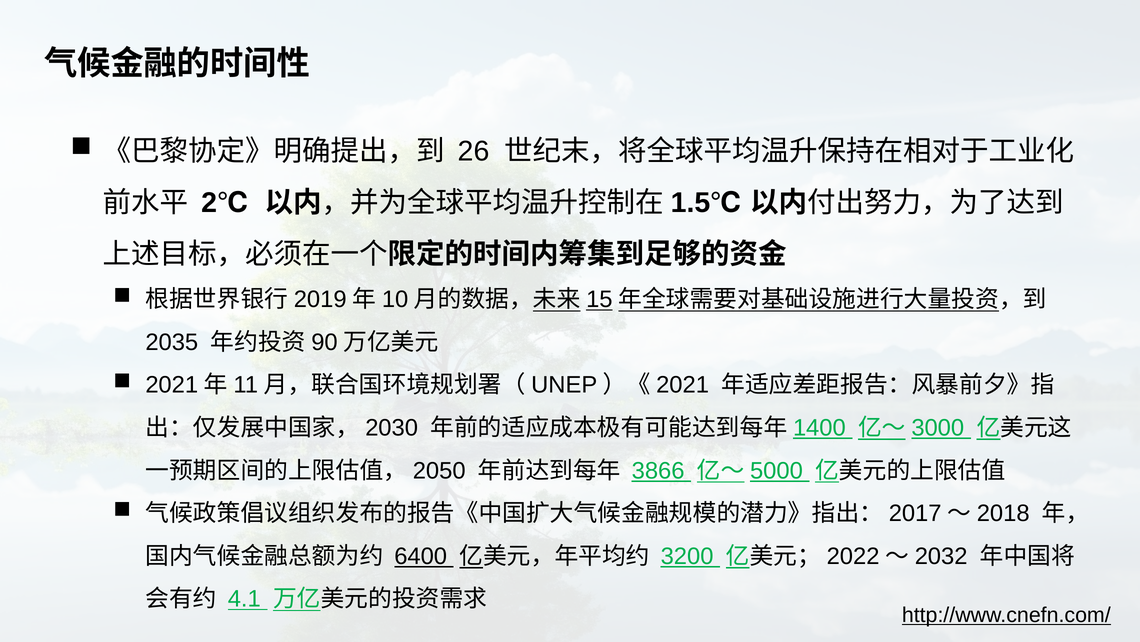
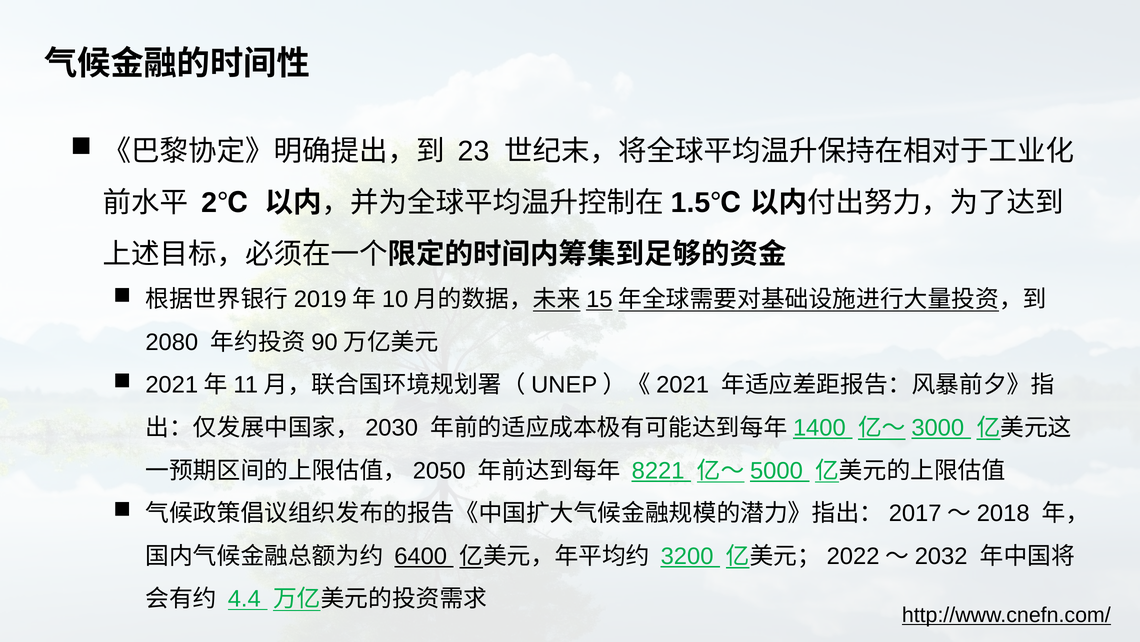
26: 26 -> 23 (474, 151)
2035: 2035 -> 2080 (172, 342)
3866: 3866 -> 8221 (658, 470)
4.1: 4.1 -> 4.4 (244, 598)
